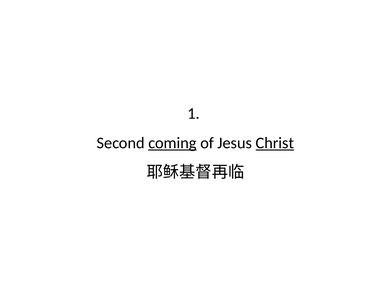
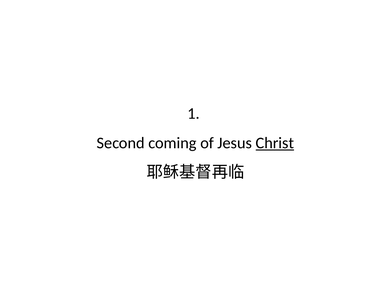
coming underline: present -> none (172, 143)
